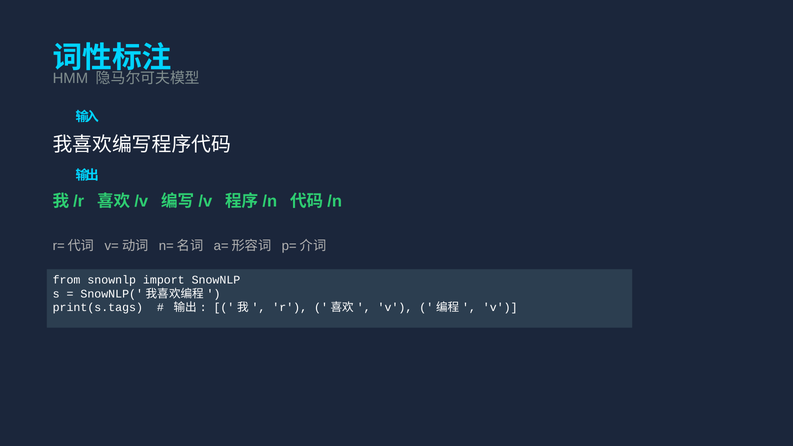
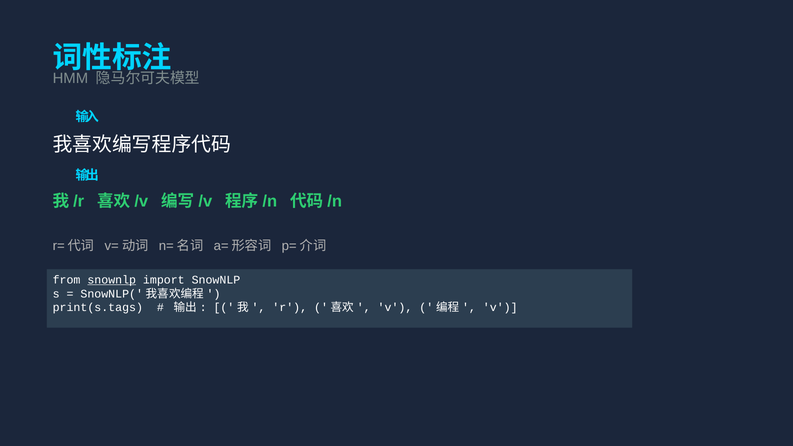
snownlp underline: none -> present (112, 280)
